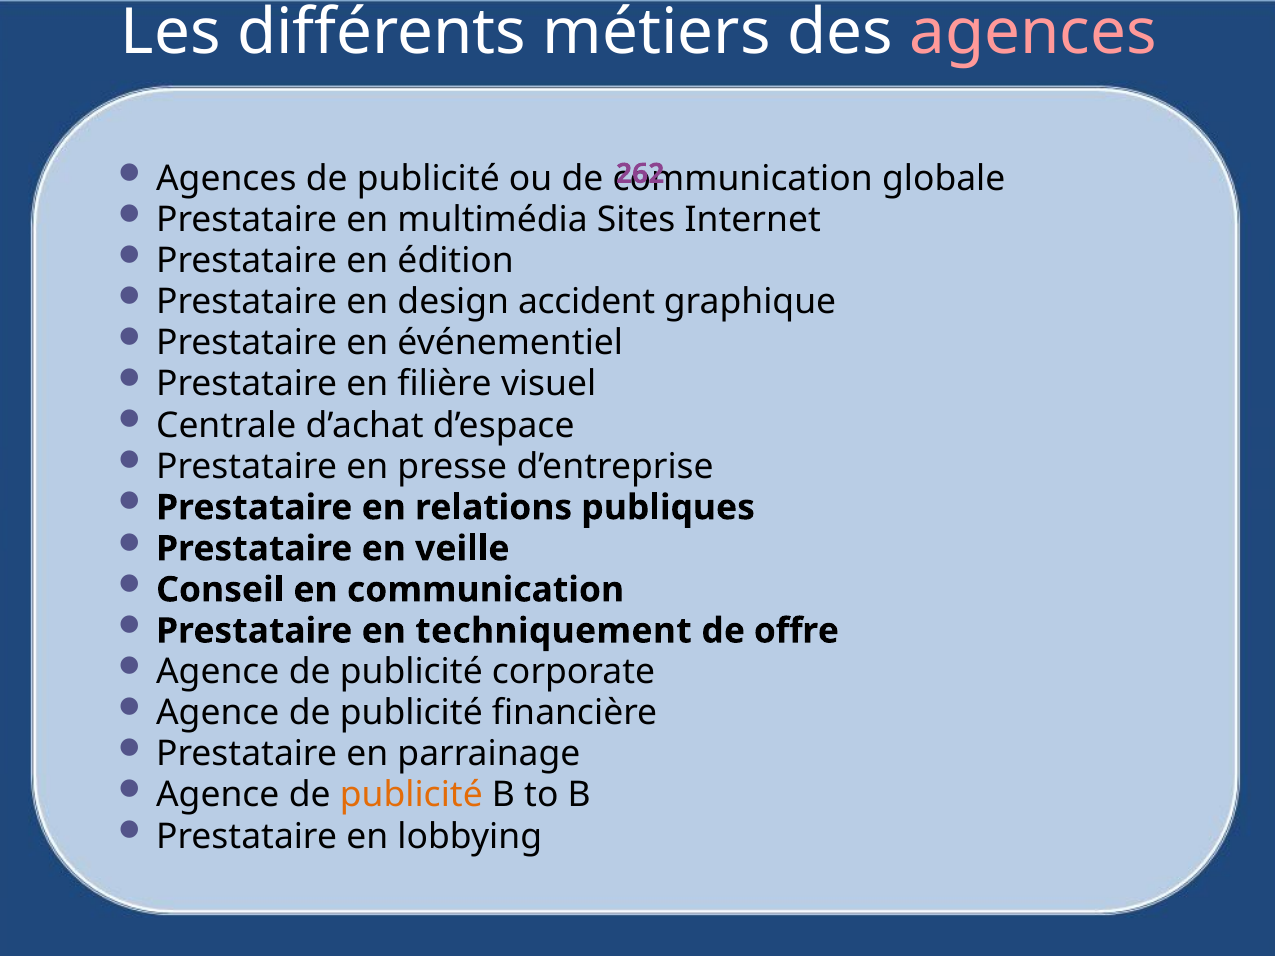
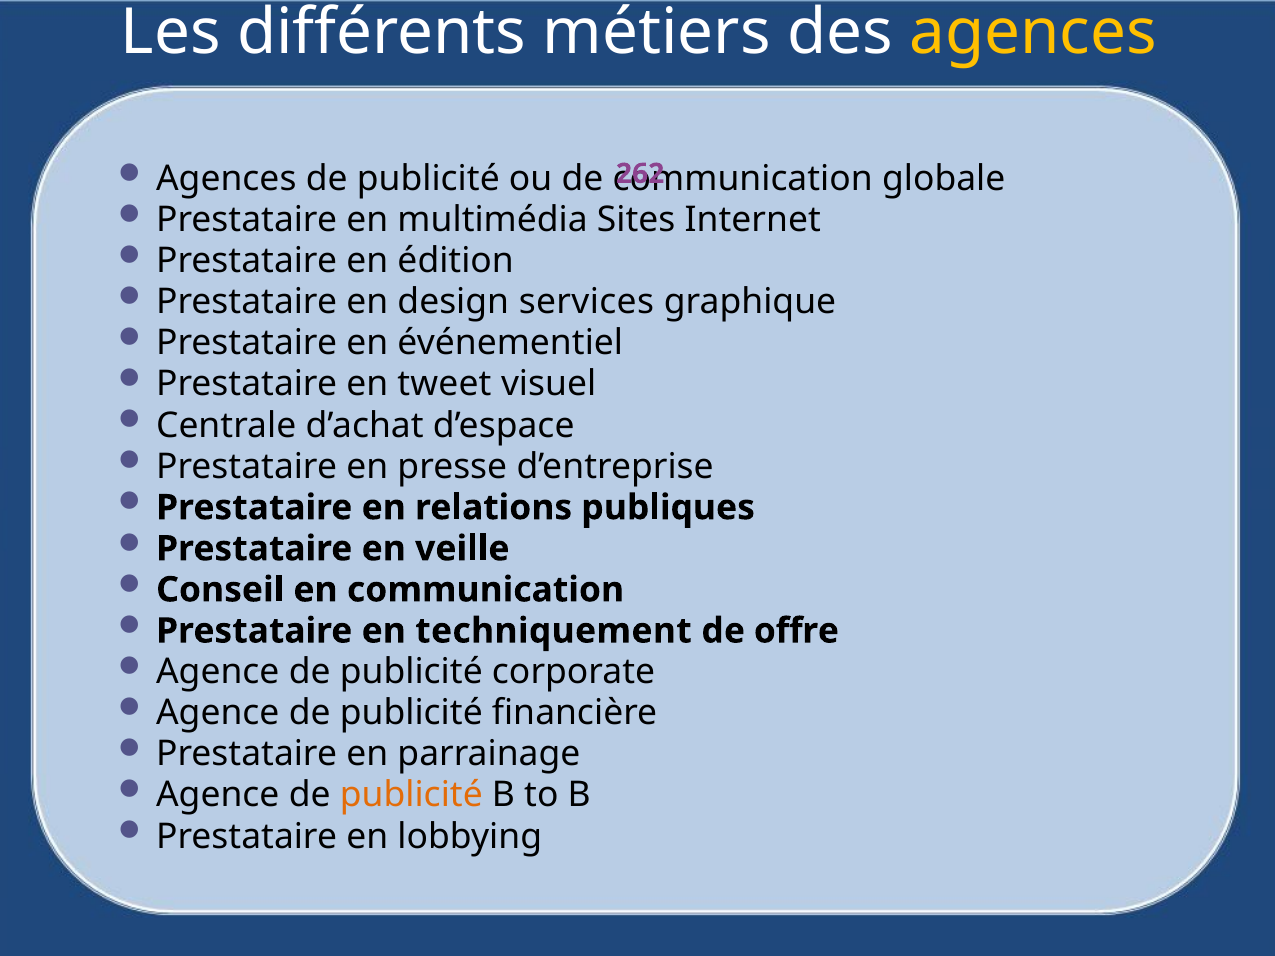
agences colour: pink -> yellow (1033, 33)
accident: accident -> services (586, 302)
filière: filière -> tweet (444, 384)
